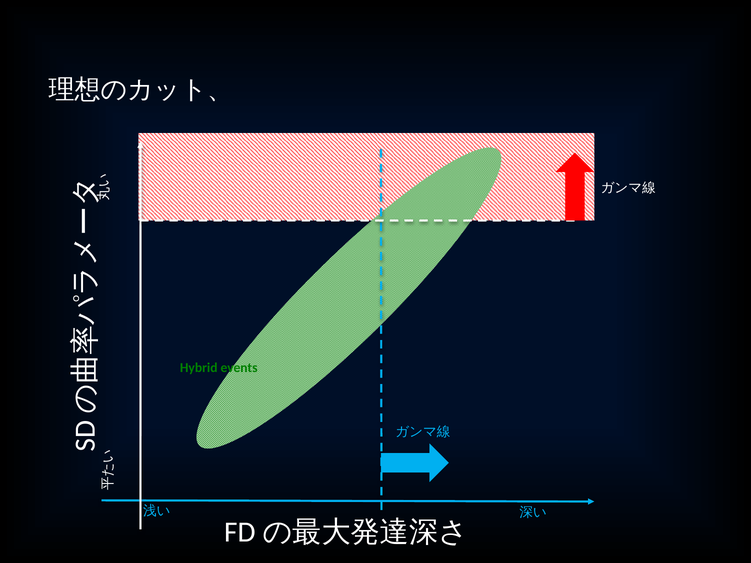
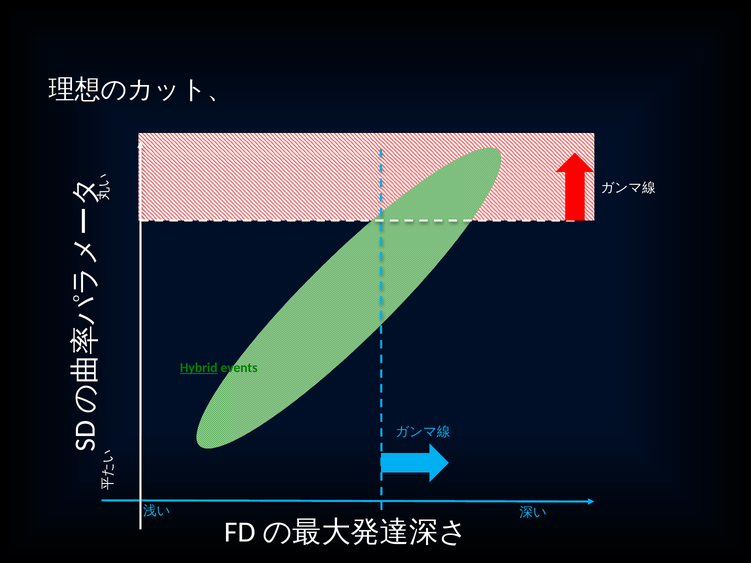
Hybrid underline: none -> present (199, 368)
